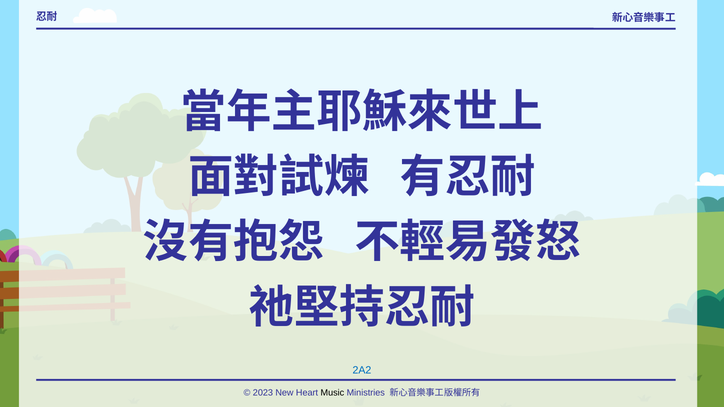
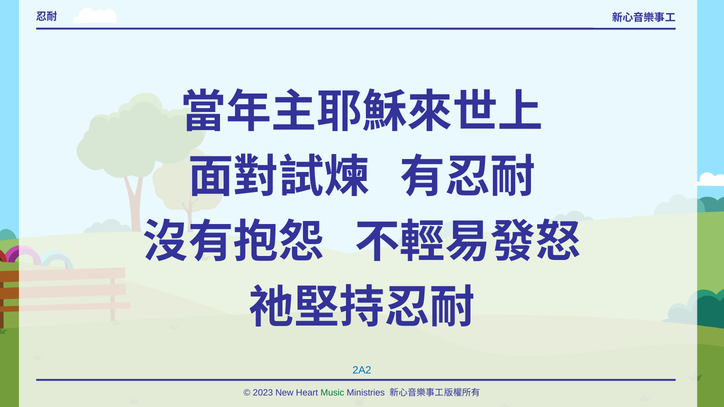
Music colour: black -> green (332, 393)
